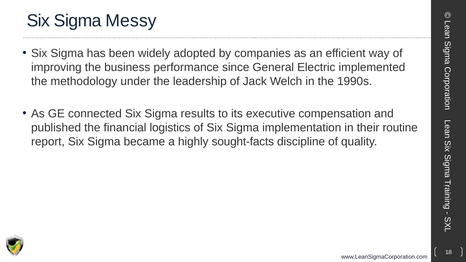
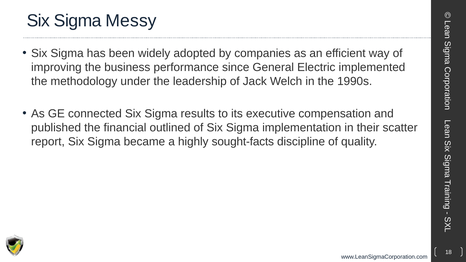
logistics: logistics -> outlined (170, 128)
routine: routine -> scatter (400, 128)
